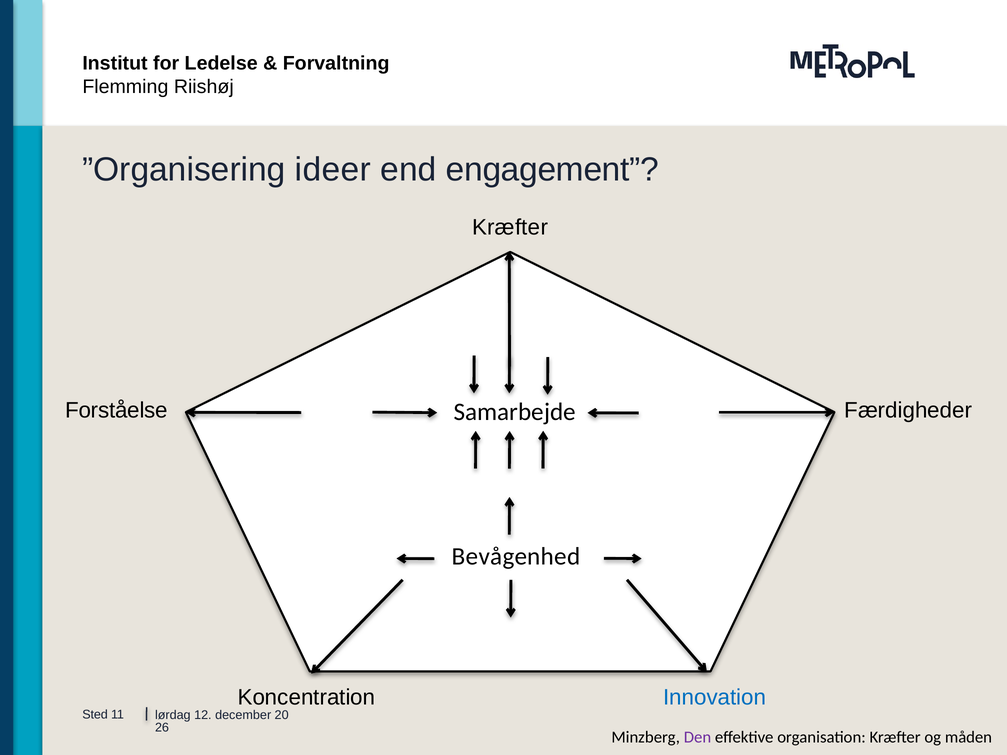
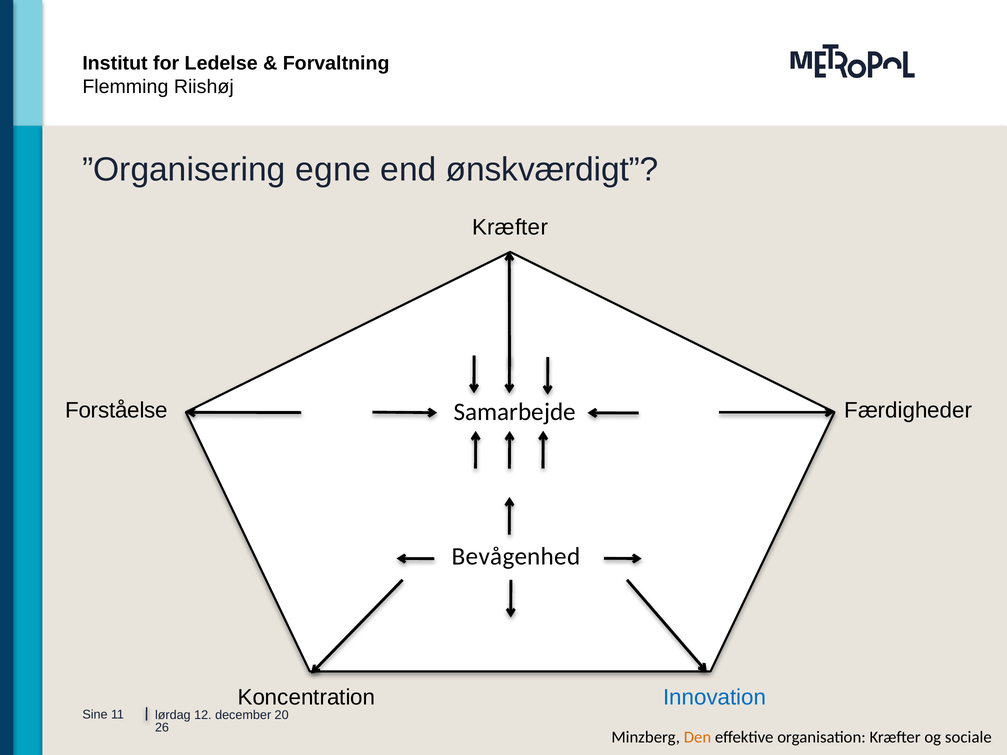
ideer: ideer -> egne (333, 170)
engagement: engagement -> ønskværdigt (552, 170)
Sted: Sted -> Sine (95, 715)
Den colour: purple -> orange (698, 737)
måden: måden -> sociale (968, 737)
